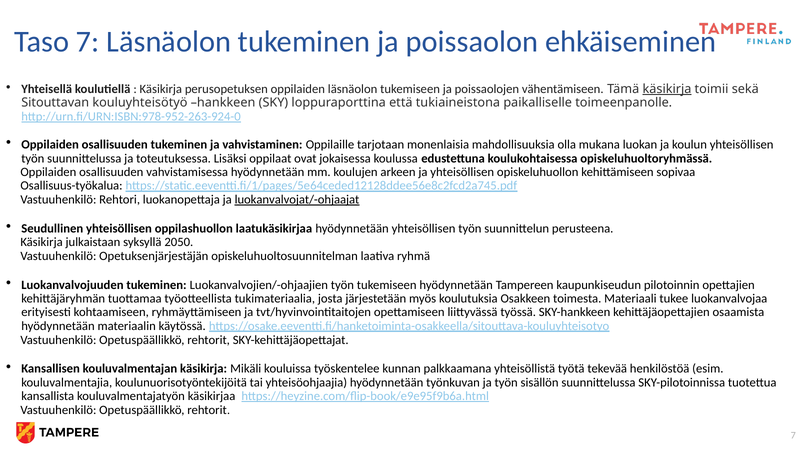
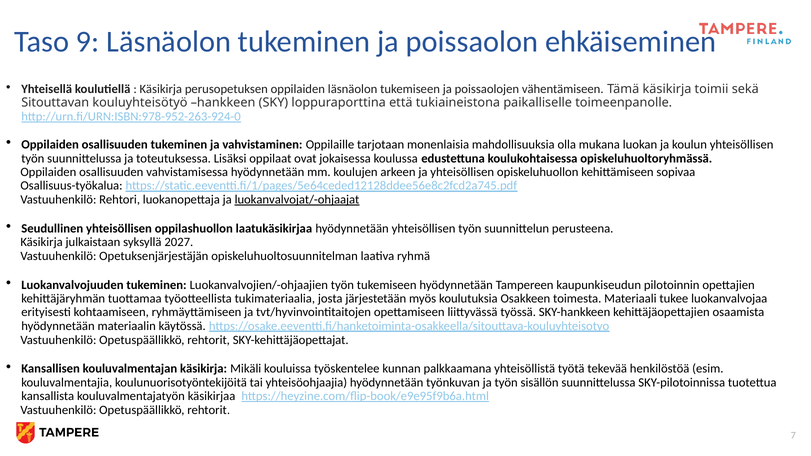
Taso 7: 7 -> 9 (88, 42)
käsikirja underline: present -> none (667, 89)
2050: 2050 -> 2027 (179, 242)
